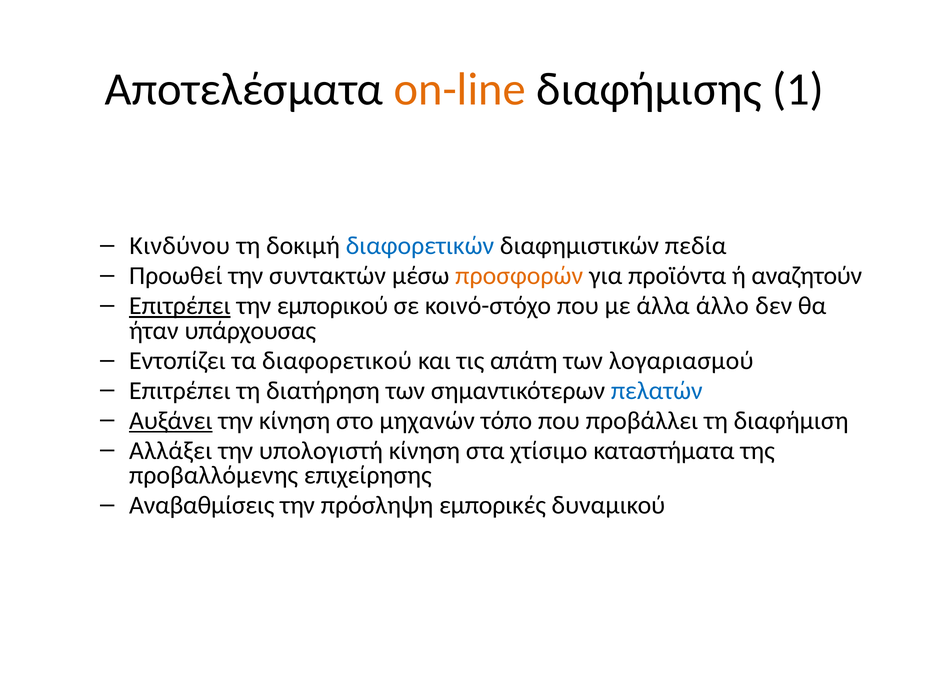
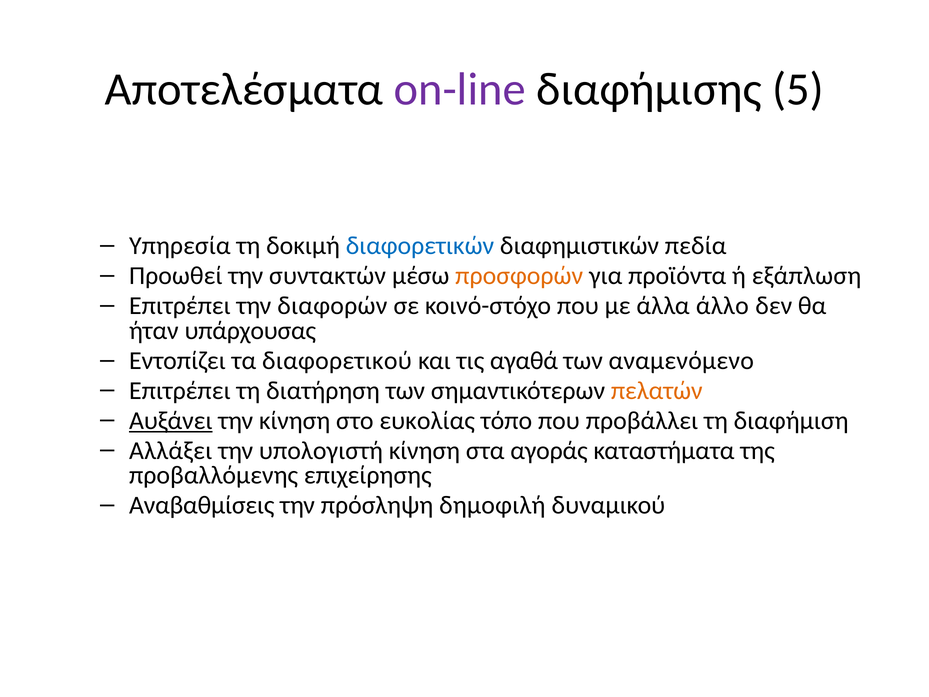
on-line colour: orange -> purple (460, 89)
1: 1 -> 5 (798, 89)
Κινδύνου: Κινδύνου -> Υπηρεσία (180, 246)
αναζητούν: αναζητούν -> εξάπλωση (807, 276)
Επιτρέπει underline: present -> none (180, 306)
εμπορικού: εμπορικού -> διαφορών (332, 306)
απάτη: απάτη -> αγαθά (524, 361)
λογαριασµού: λογαριασµού -> αναμενόμενο (681, 361)
πελατών colour: blue -> orange (657, 390)
μηχανών: μηχανών -> ευκολίας (427, 420)
χτίσιμο: χτίσιμο -> αγοράς (549, 450)
εμπορικές: εμπορικές -> δημοφιλή (492, 505)
